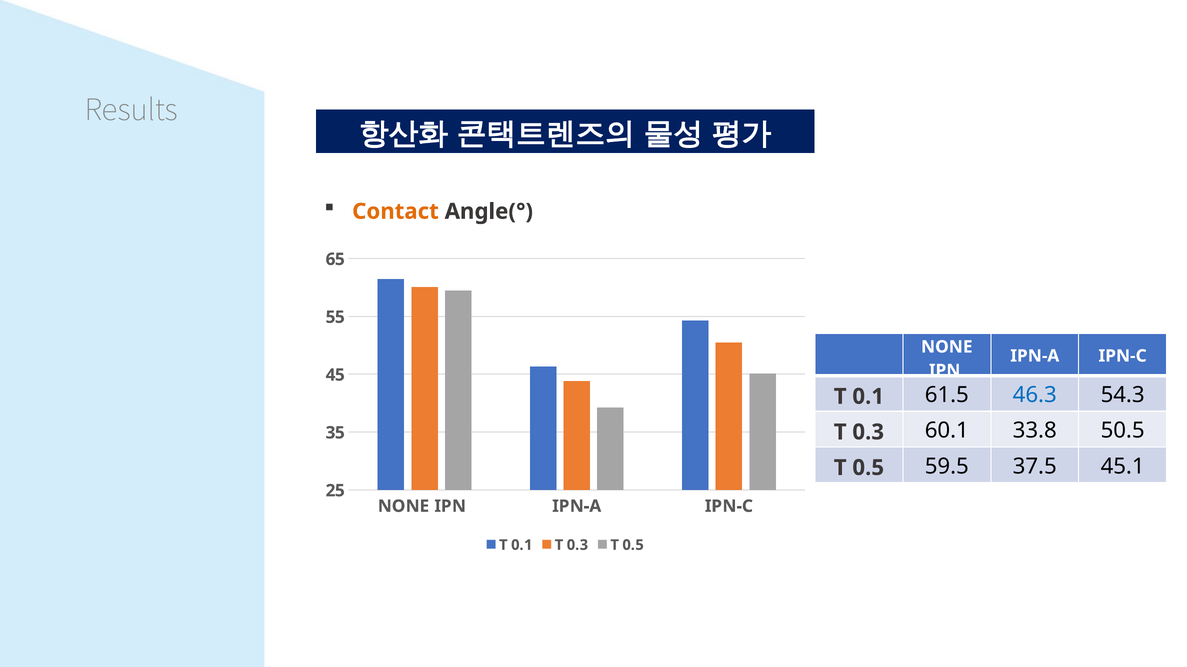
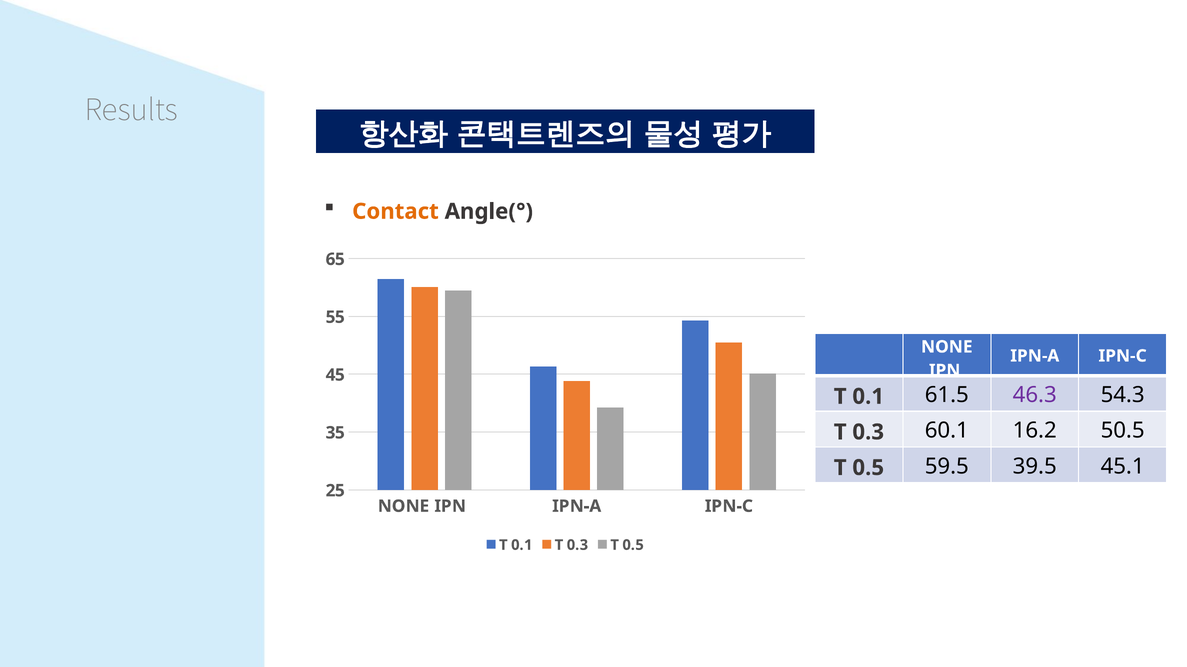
46.3 colour: blue -> purple (1035, 395)
33.8: 33.8 -> 16.2 (1035, 431)
37.5: 37.5 -> 39.5 (1035, 467)
